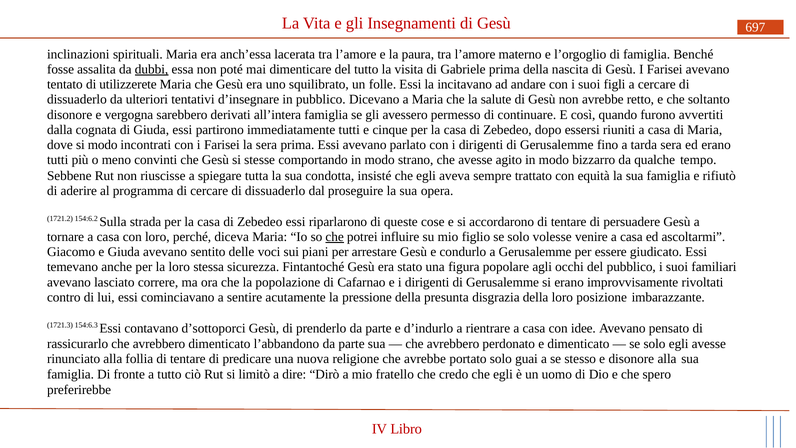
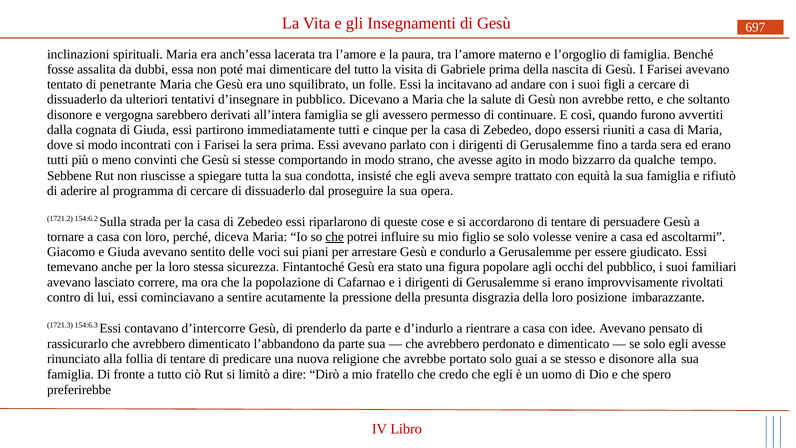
dubbi underline: present -> none (152, 69)
utilizzerete: utilizzerete -> penetrante (128, 84)
d’sottoporci: d’sottoporci -> d’intercorre (214, 329)
